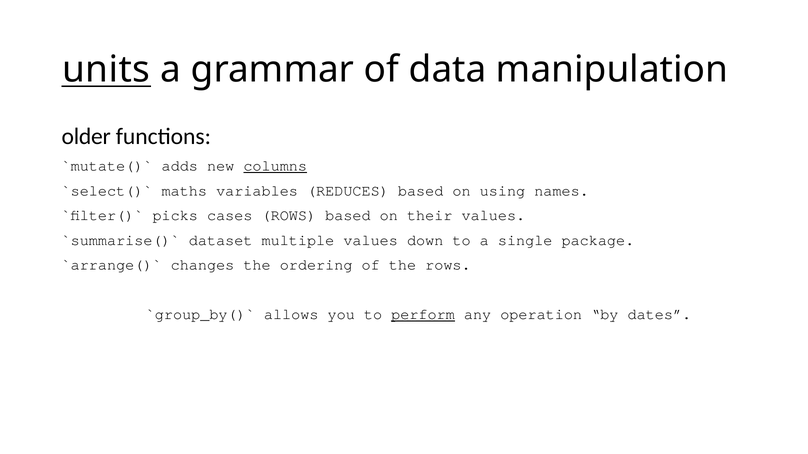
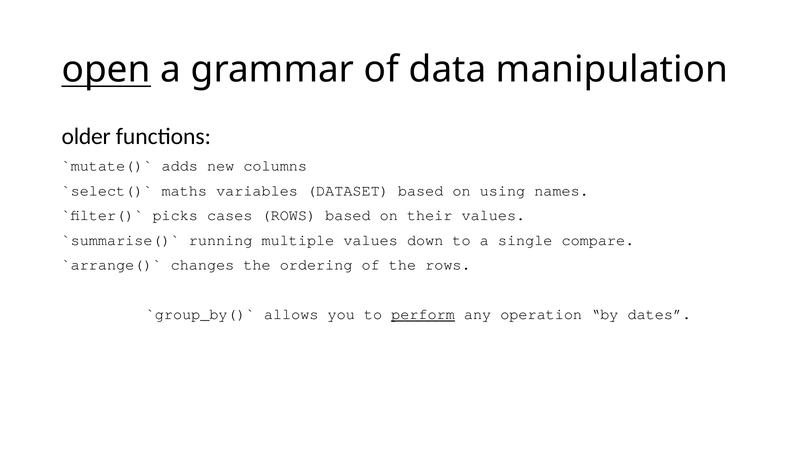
units: units -> open (106, 70)
columns underline: present -> none (275, 166)
REDUCES: REDUCES -> DATASET (348, 191)
dataset: dataset -> running (221, 240)
package: package -> compare (598, 240)
